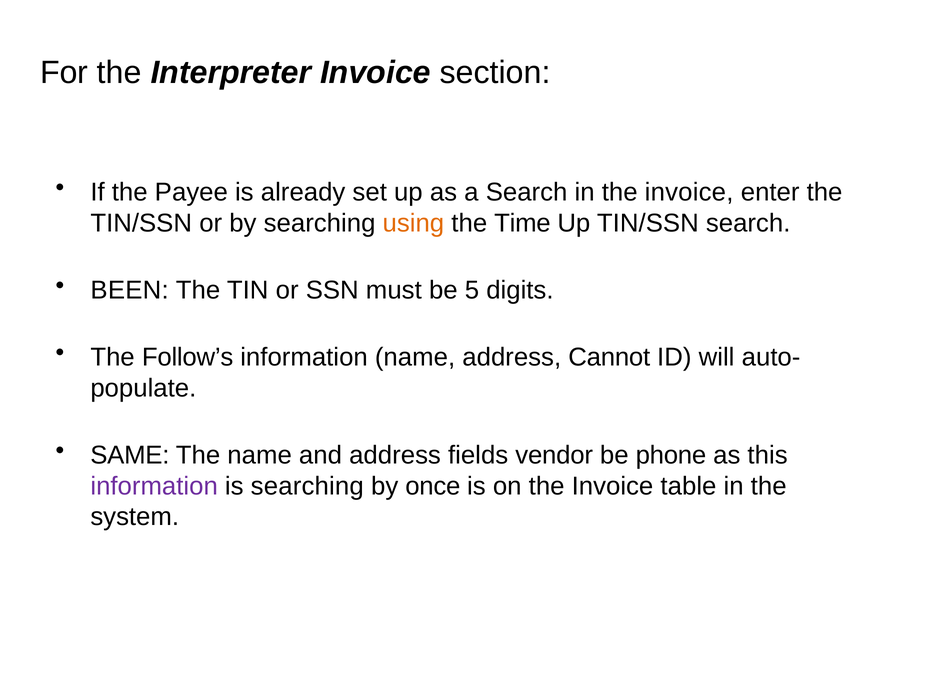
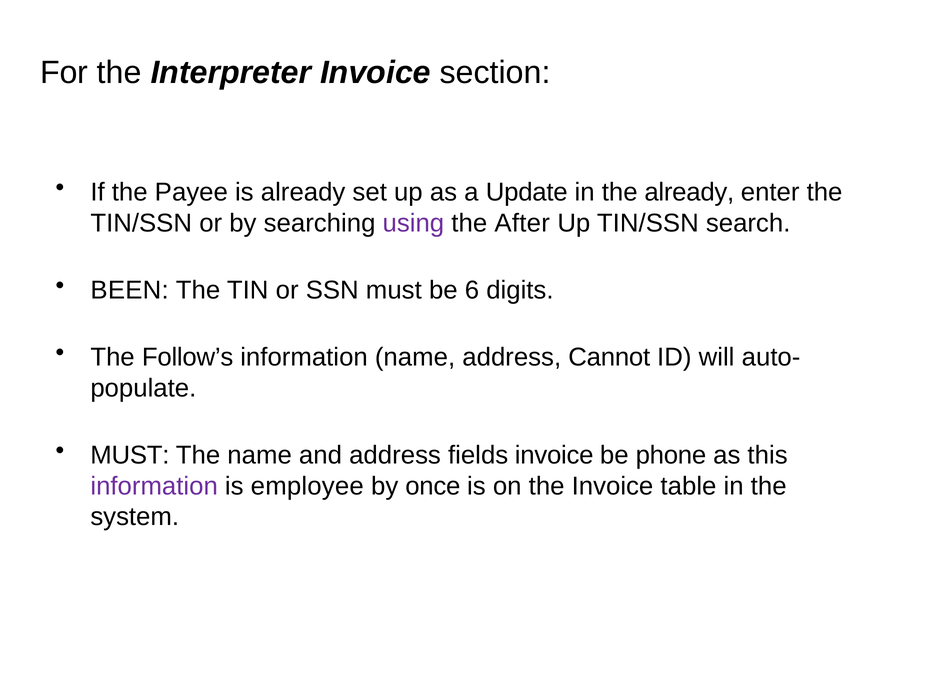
a Search: Search -> Update (527, 192)
in the invoice: invoice -> already (689, 192)
using colour: orange -> purple (413, 223)
Time: Time -> After (522, 223)
5: 5 -> 6 (472, 290)
SAME: SAME -> MUST (130, 455)
fields vendor: vendor -> invoice (554, 455)
is searching: searching -> employee (307, 486)
